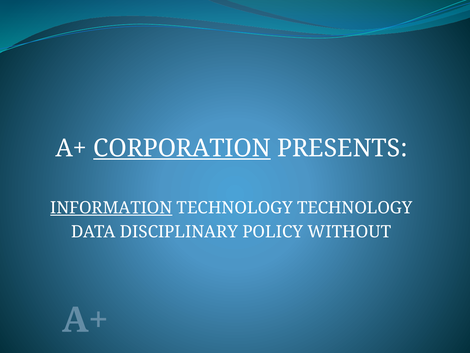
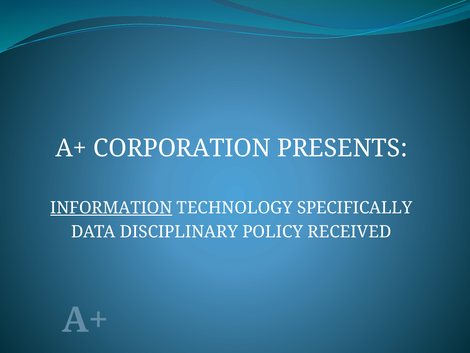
CORPORATION underline: present -> none (182, 148)
TECHNOLOGY TECHNOLOGY: TECHNOLOGY -> SPECIFICALLY (355, 208)
WITHOUT: WITHOUT -> RECEIVED (349, 232)
